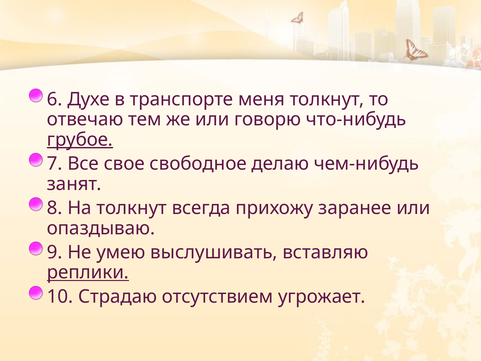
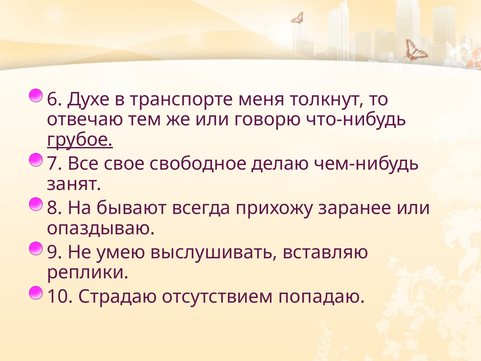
На толкнут: толкнут -> бывают (132, 208)
реплики underline: present -> none (88, 272)
угрожает: угрожает -> попадаю (322, 296)
